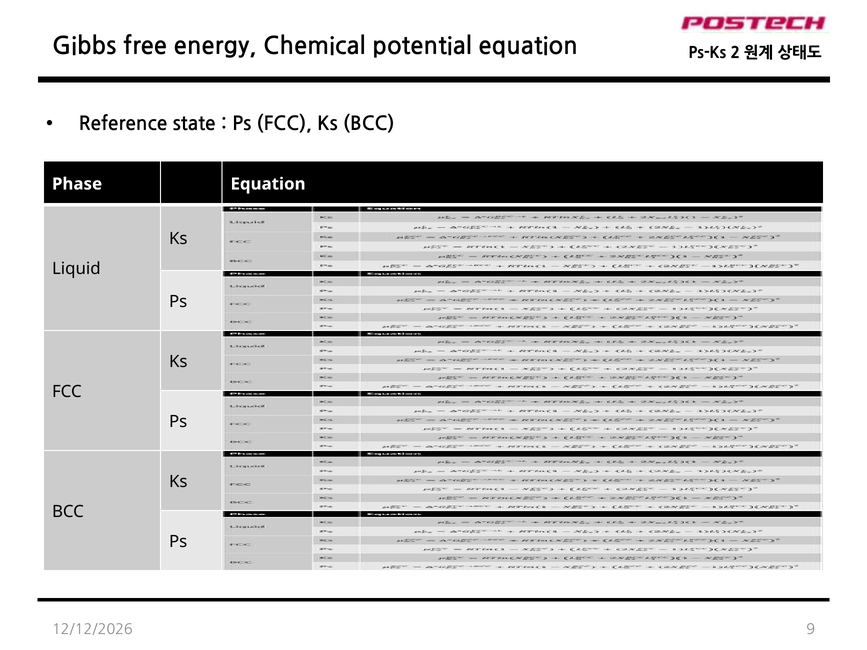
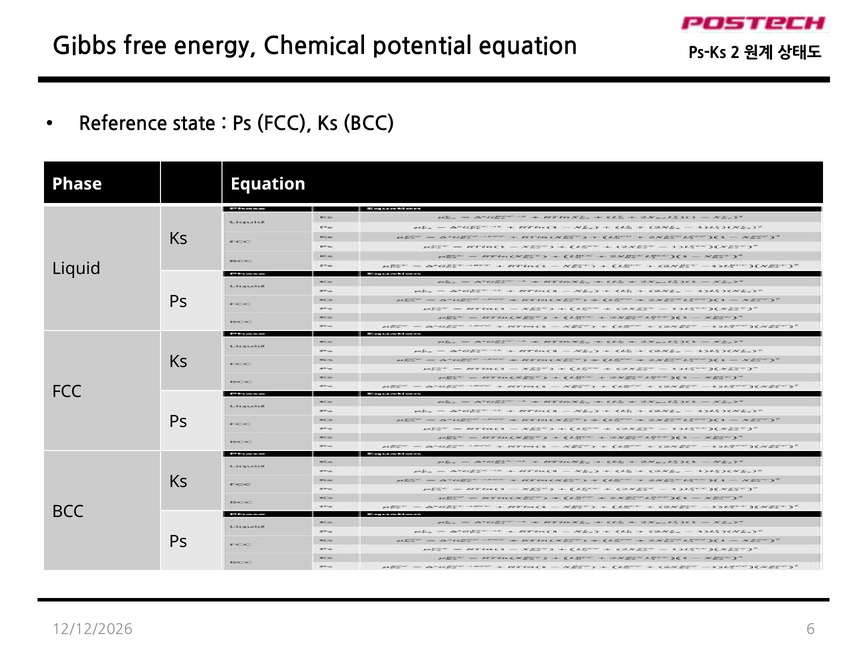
9: 9 -> 6 (811, 630)
